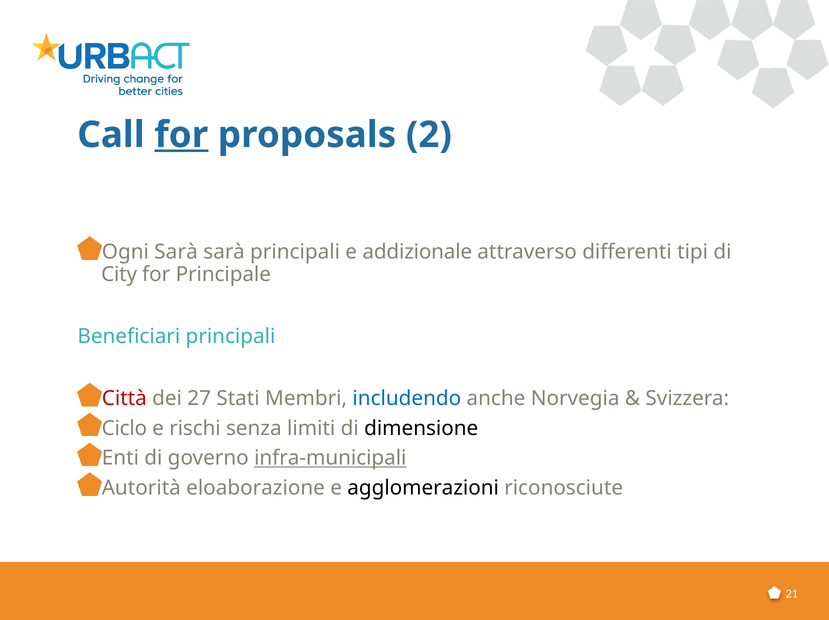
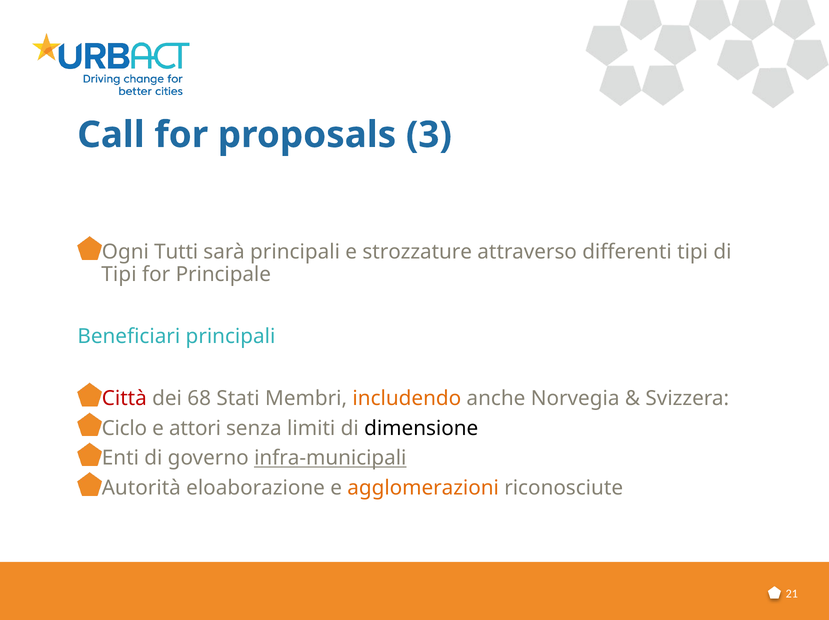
for underline: present -> none (181, 135)
2: 2 -> 3 (429, 135)
Ogni Sarà: Sarà -> Tutti (176, 252)
addizionale: addizionale -> strozzature (417, 252)
City: City -> Tipi (119, 274)
27: 27 -> 68 (199, 399)
includendo colour: blue -> orange (407, 399)
rischi: rischi -> attori (195, 428)
agglomerazioni colour: black -> orange (423, 488)
